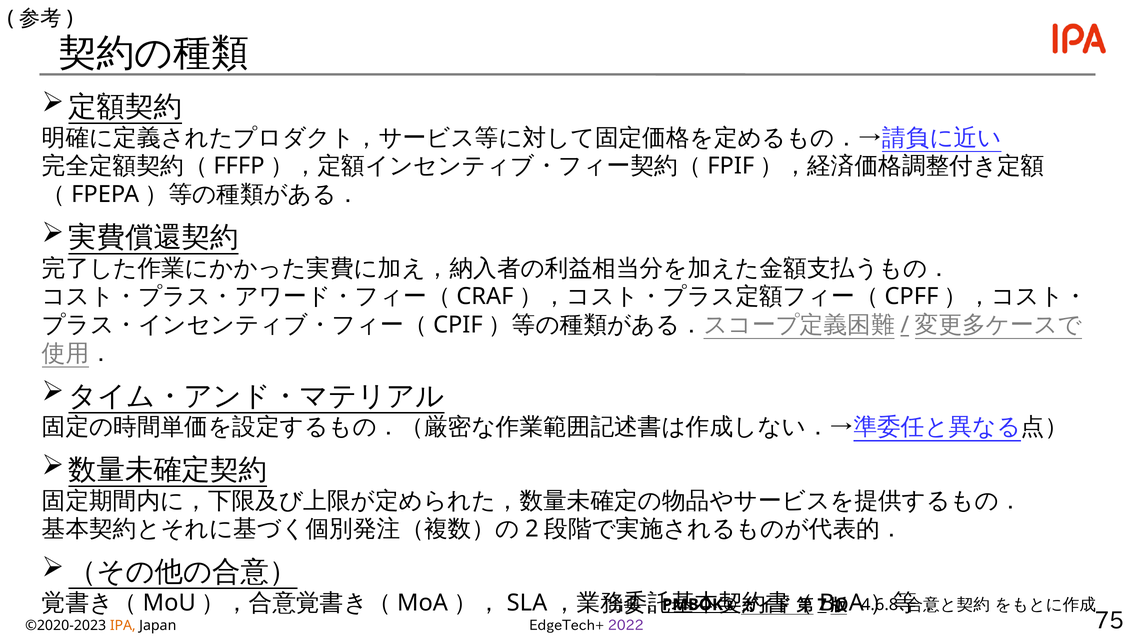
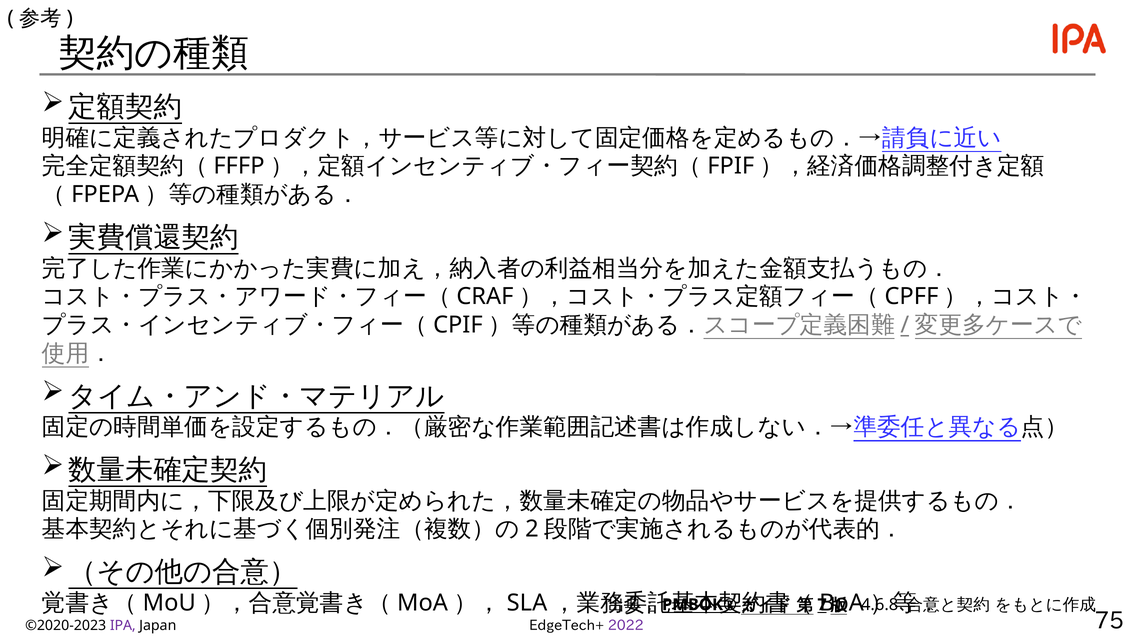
IPA colour: orange -> purple (123, 626)
